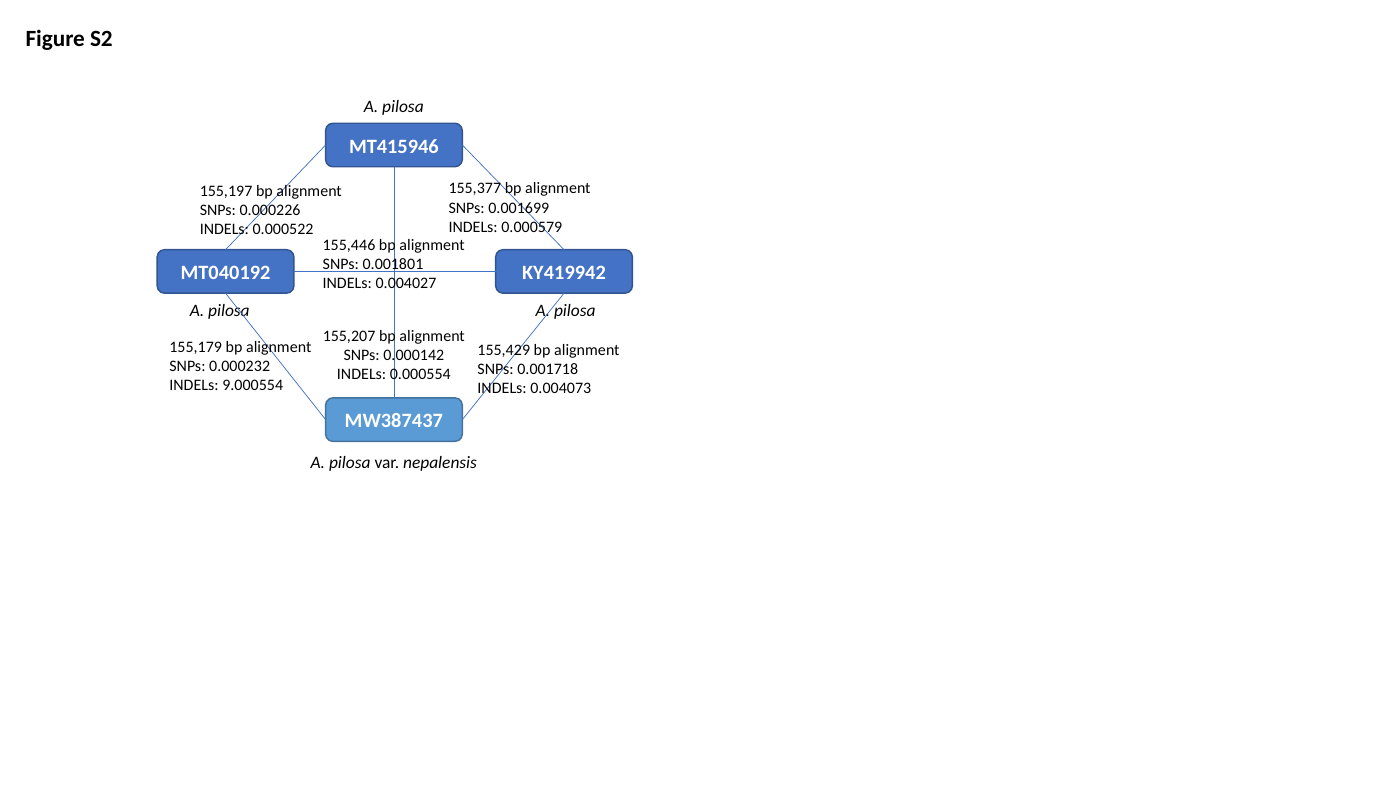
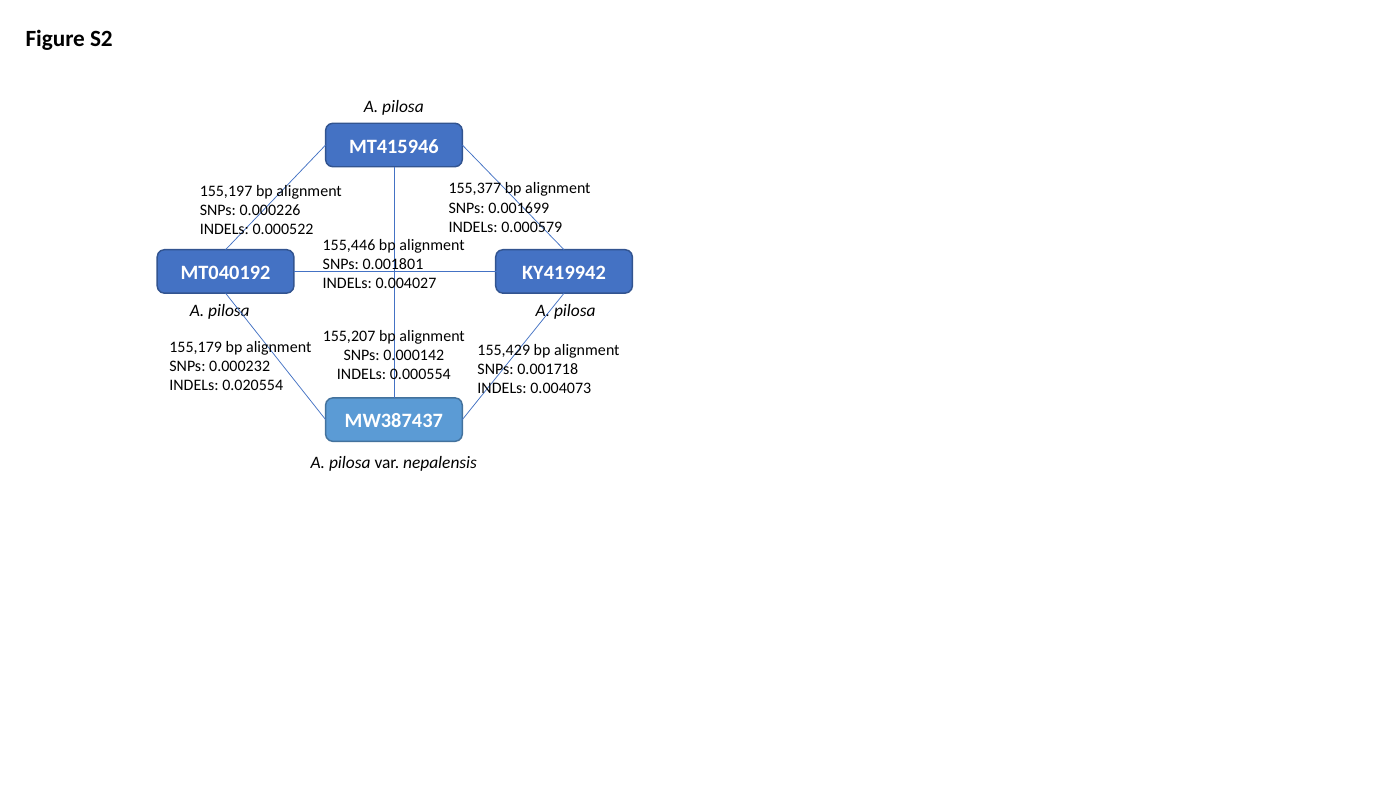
9.000554: 9.000554 -> 0.020554 (253, 385)
